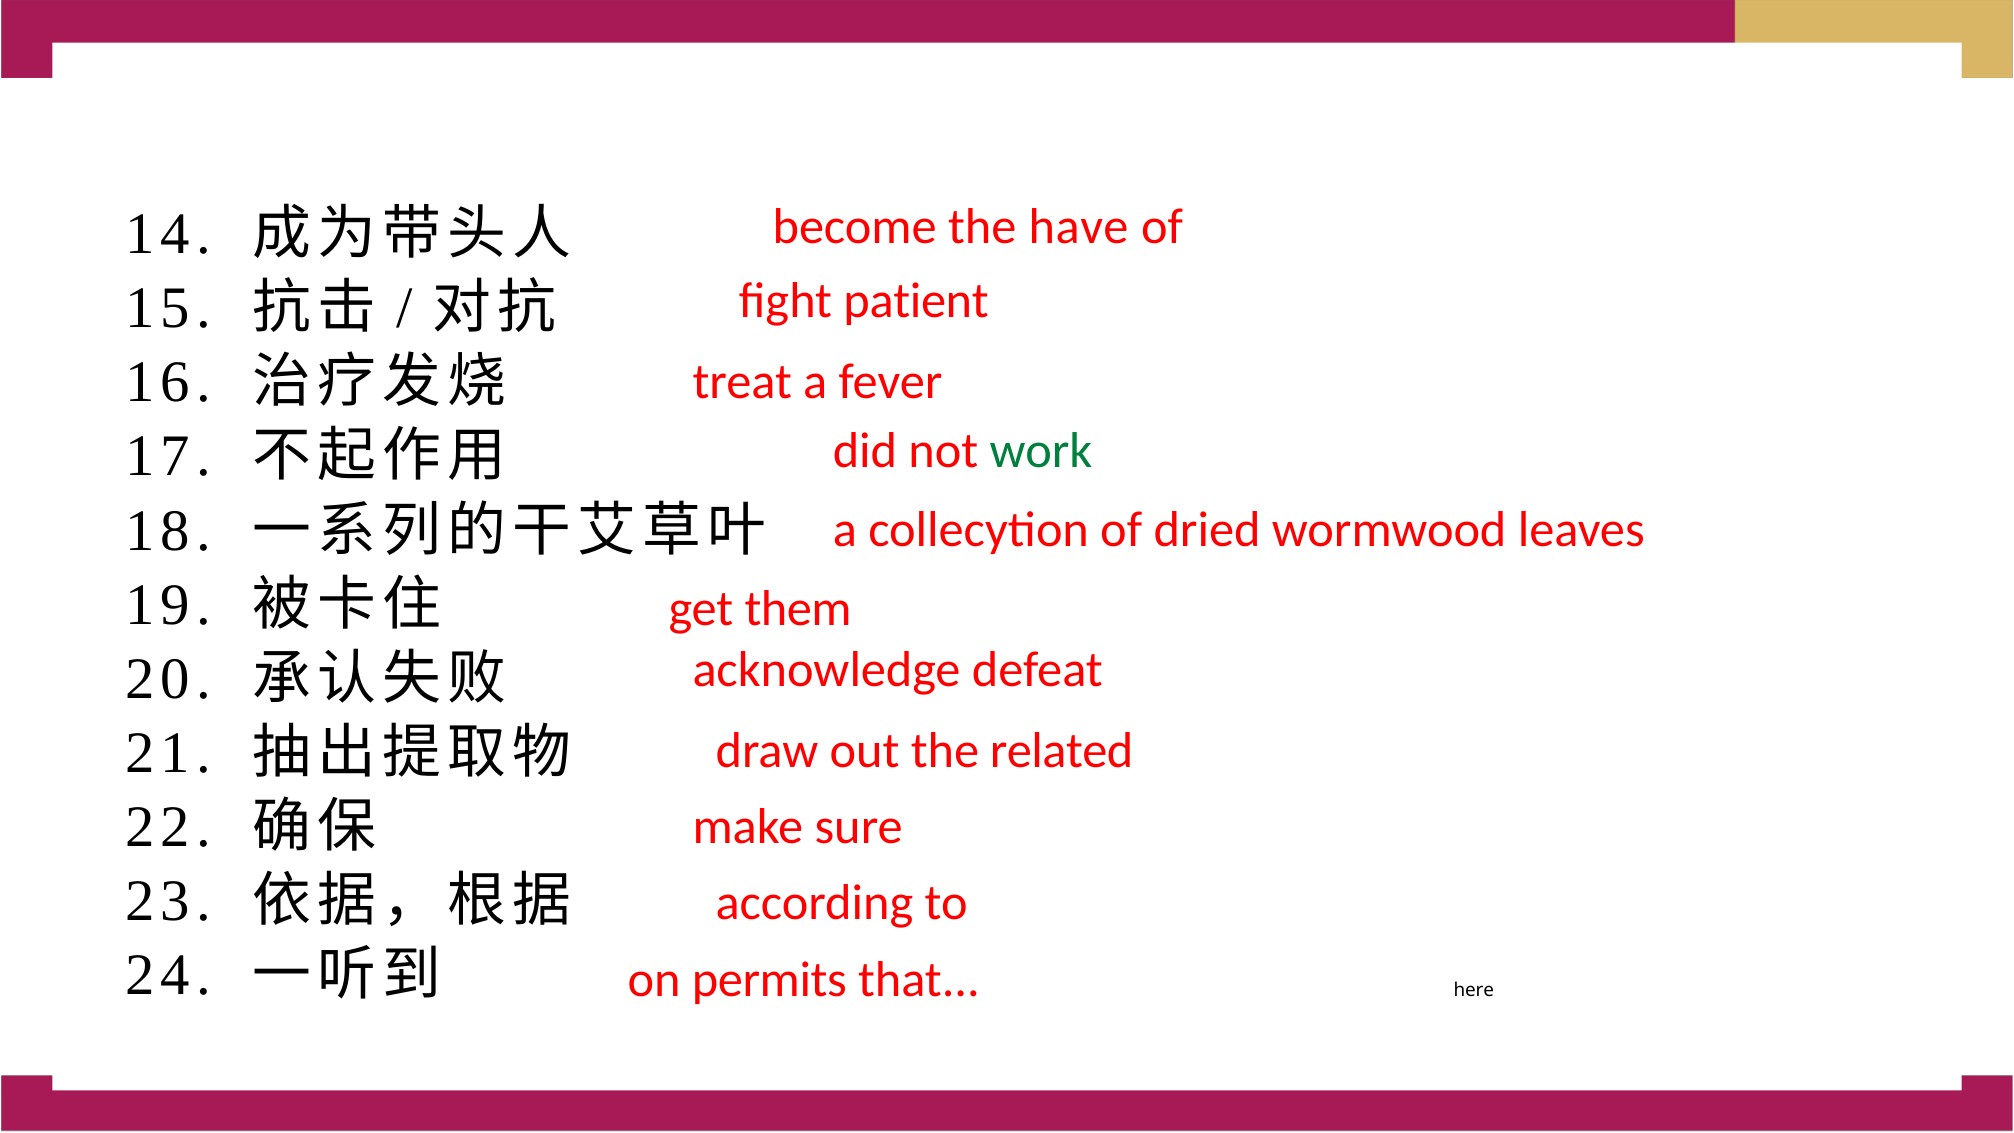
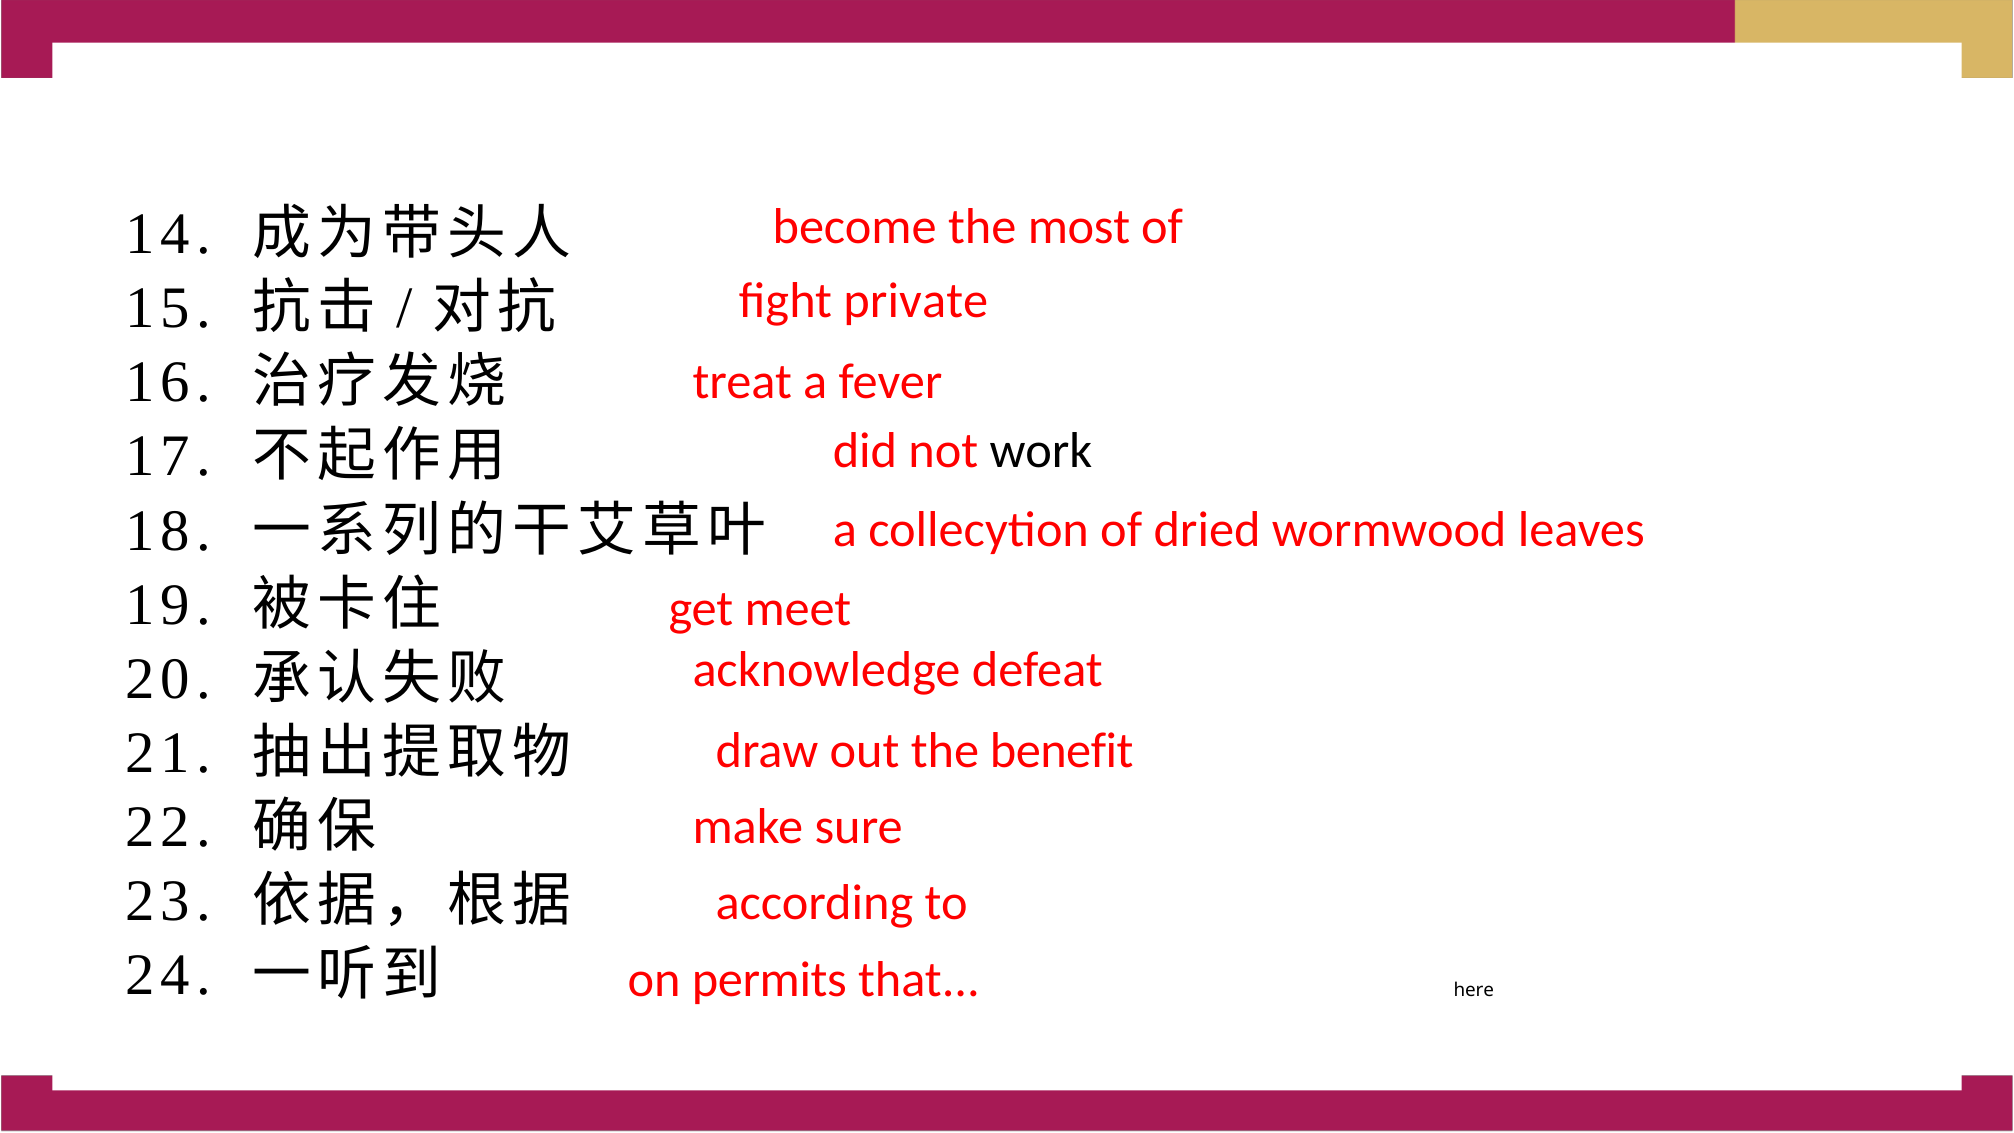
have: have -> most (1079, 227)
patient: patient -> private (916, 301)
work colour: green -> black (1041, 451)
them: them -> meet (798, 609)
related: related -> benefit (1062, 751)
